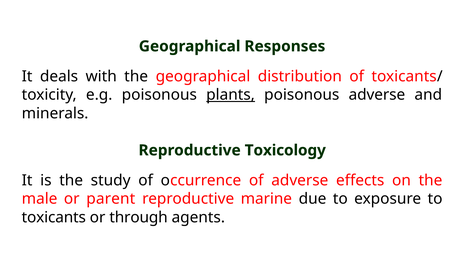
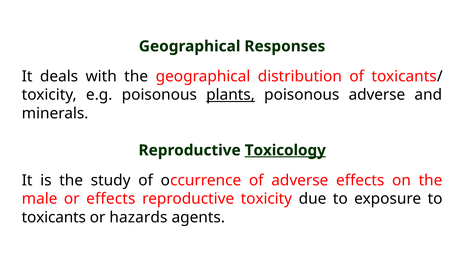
Toxicology underline: none -> present (285, 150)
or parent: parent -> effects (111, 199)
reproductive marine: marine -> toxicity (266, 199)
through: through -> hazards (138, 217)
